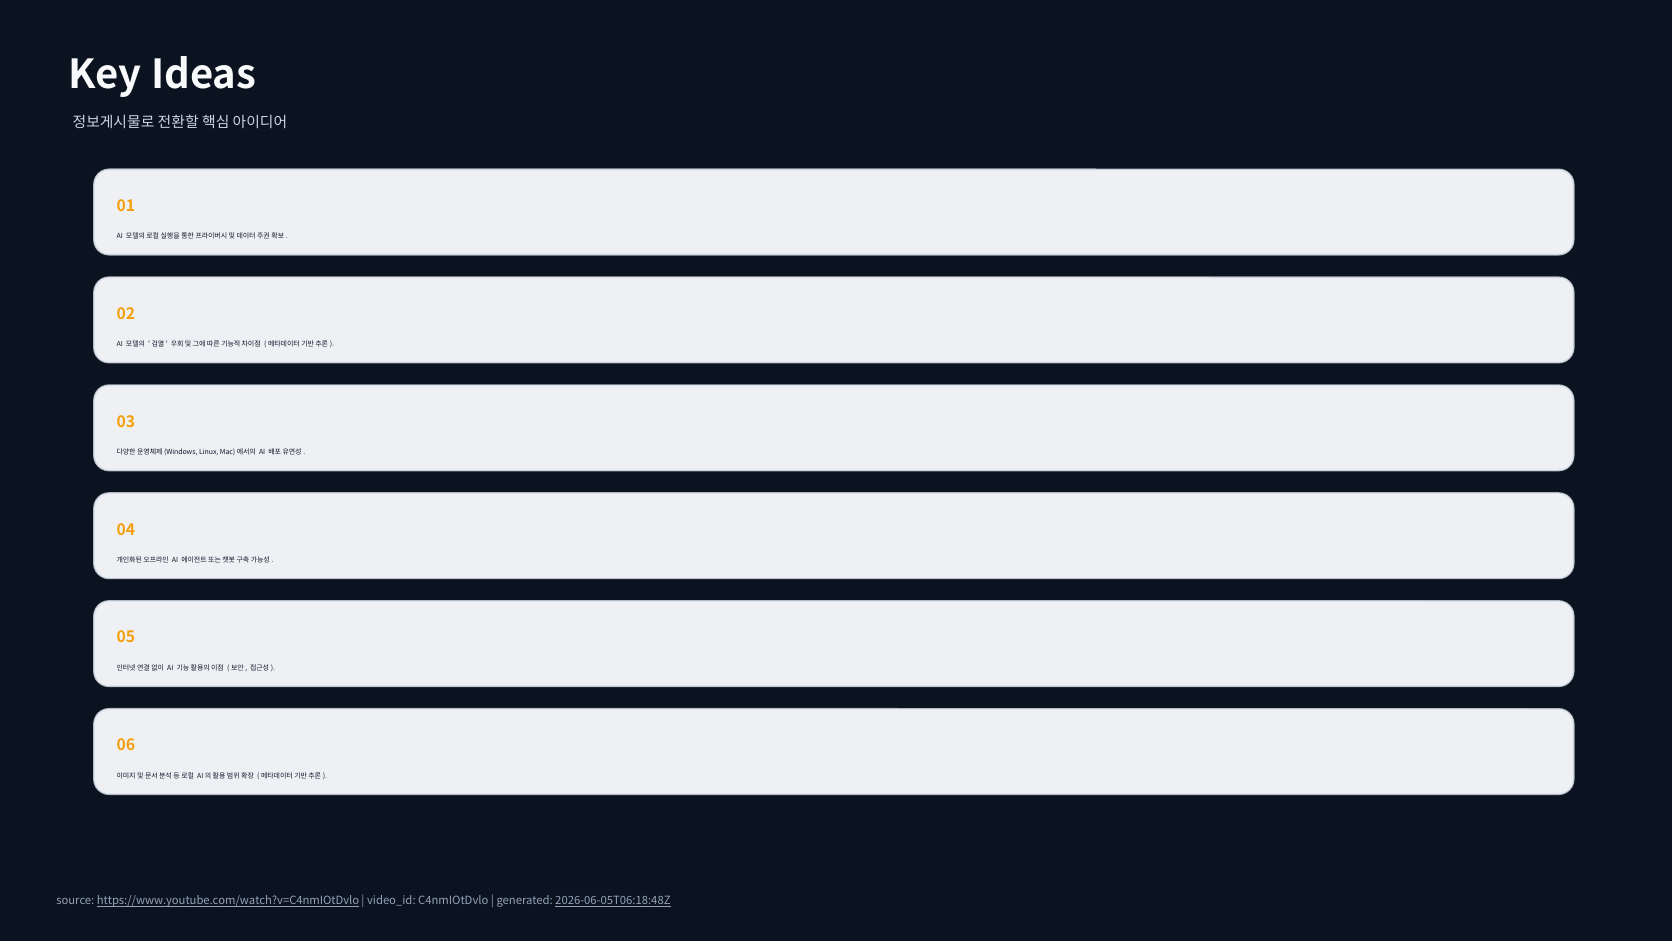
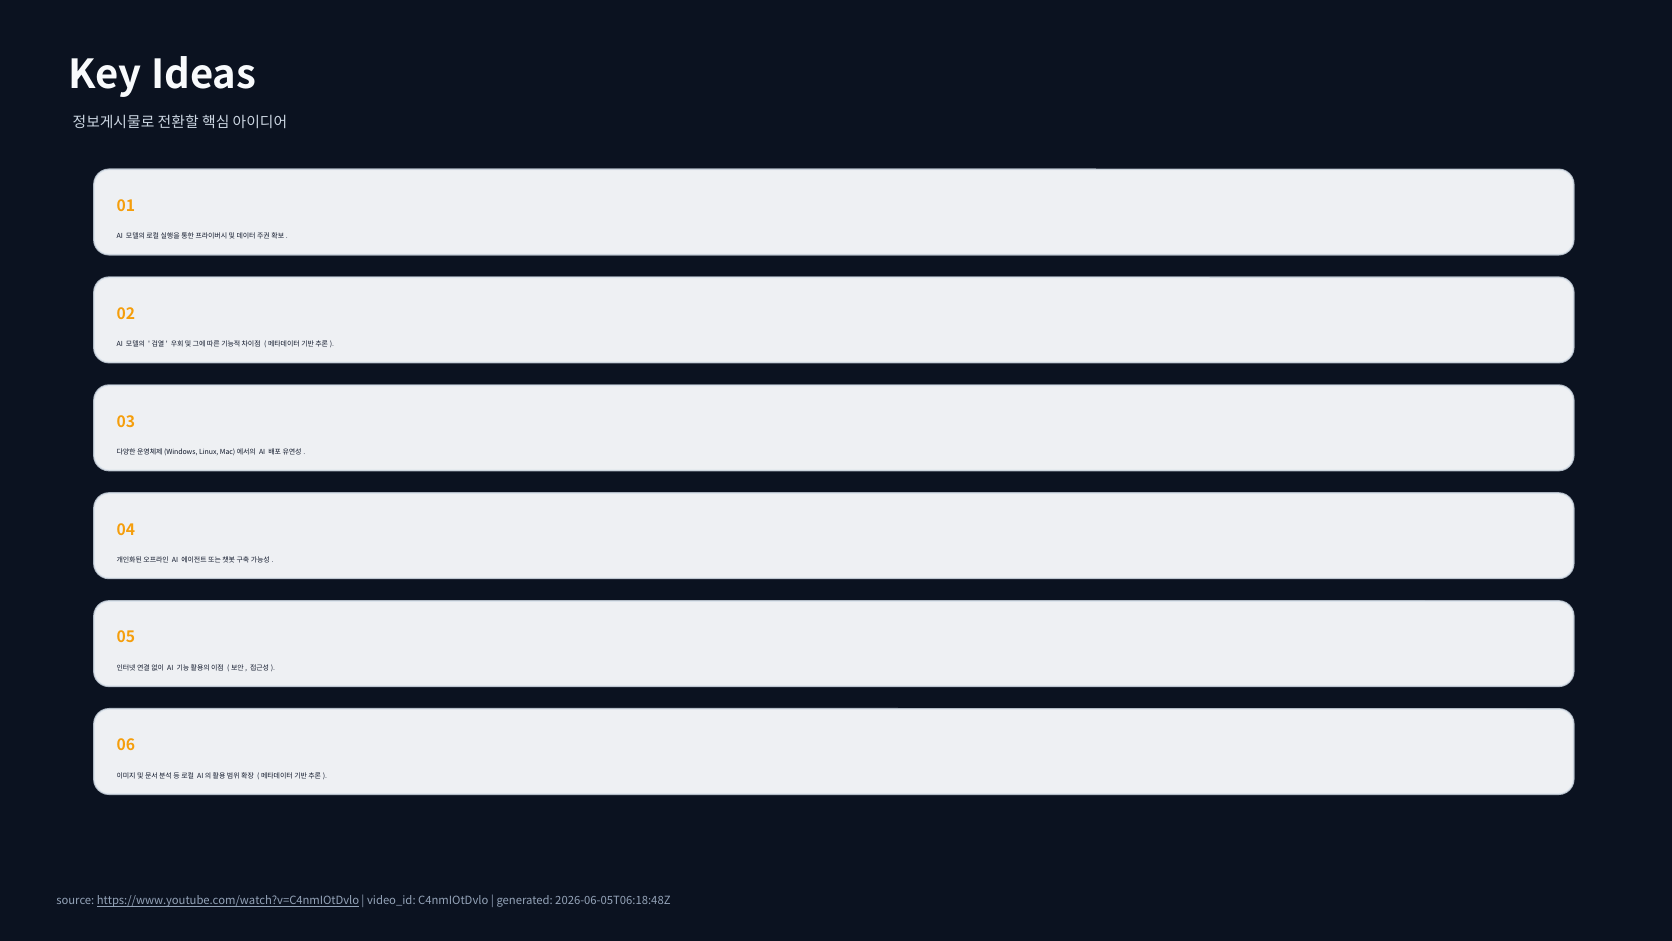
2026-06-05T06:18:48Z underline: present -> none (613, 901)
